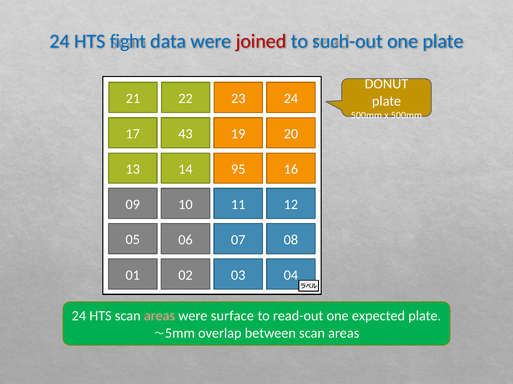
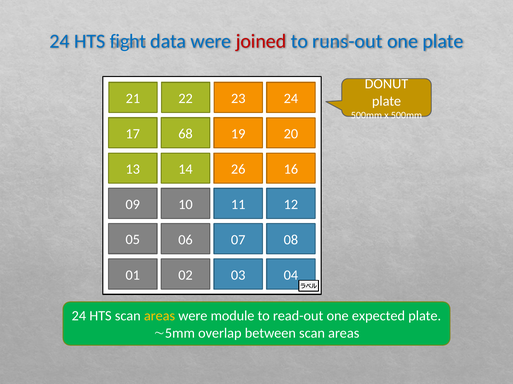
such-out: such-out -> runs-out (347, 41)
43: 43 -> 68 (185, 134)
95: 95 -> 26 (238, 169)
areas colour: pink -> yellow (160, 317)
surface: surface -> module (232, 317)
